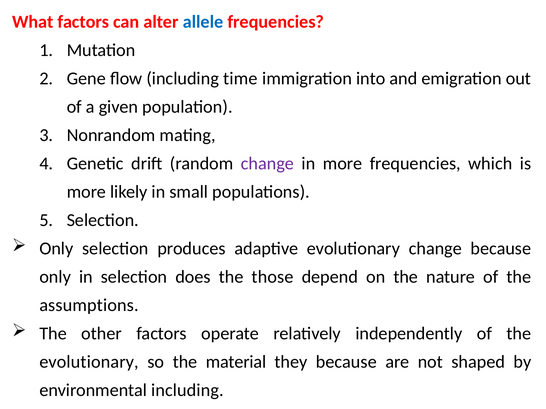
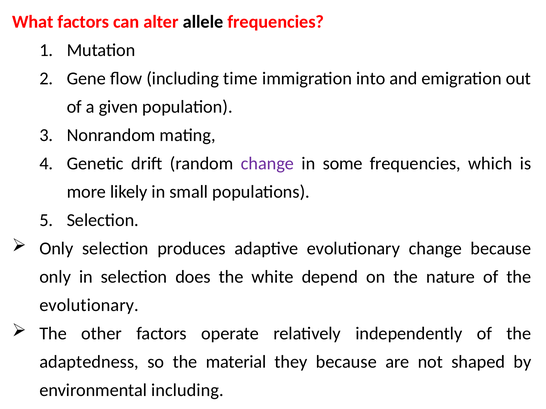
allele colour: blue -> black (203, 22)
in more: more -> some (343, 164)
those: those -> white (273, 277)
assumptions: assumptions -> evolutionary (89, 306)
evolutionary: evolutionary -> adaptedness (89, 362)
